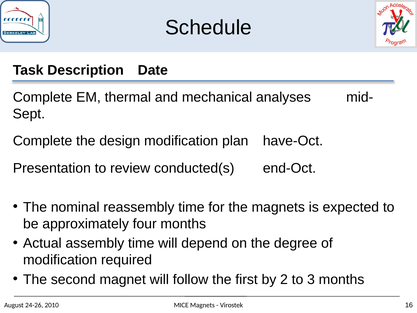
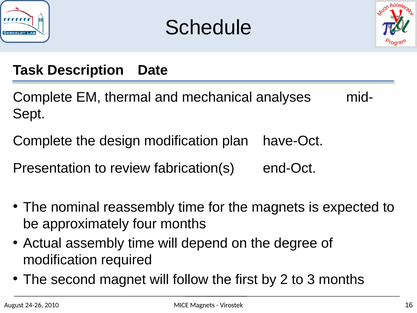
conducted(s: conducted(s -> fabrication(s (194, 168)
